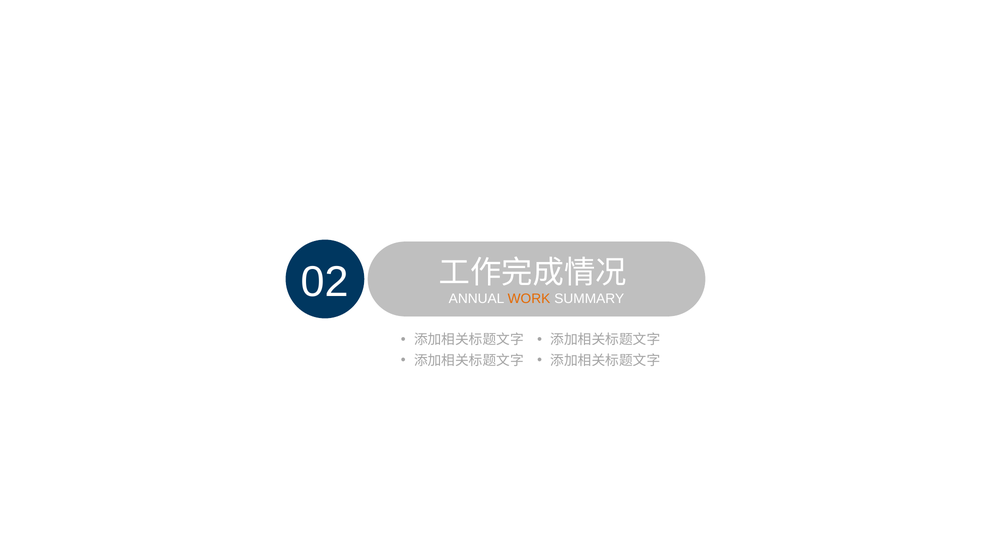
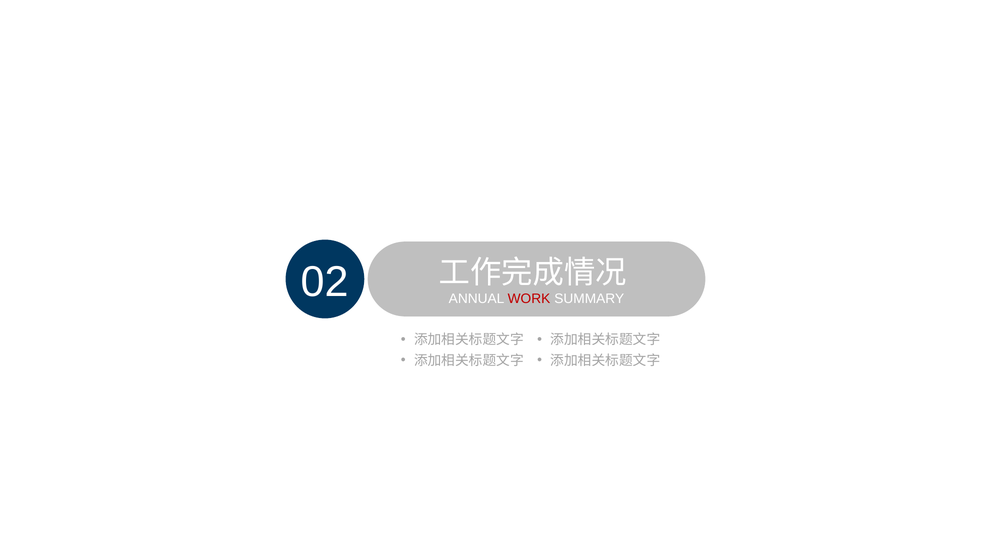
WORK colour: orange -> red (529, 298)
